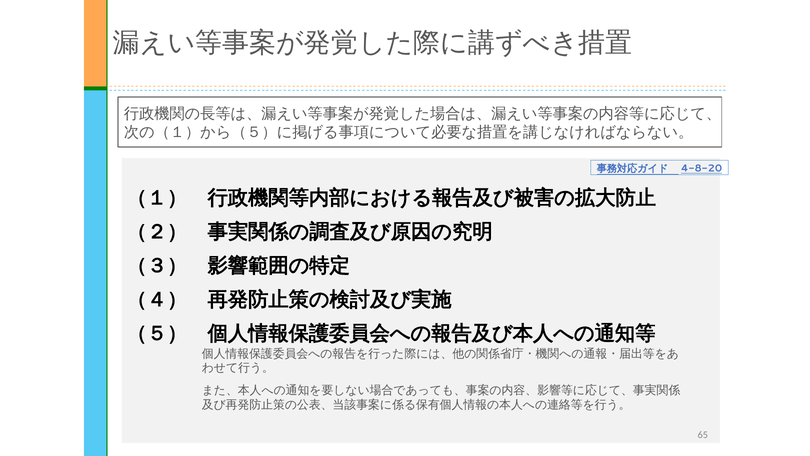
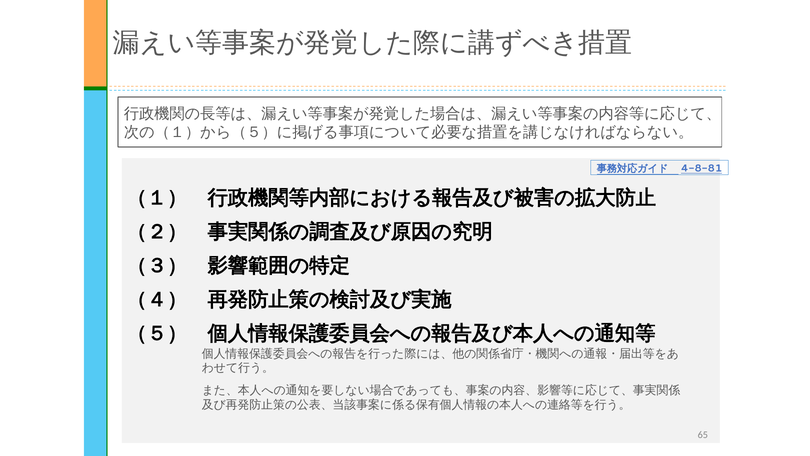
4-8-20: 4-8-20 -> 4-8-81 (702, 168)
